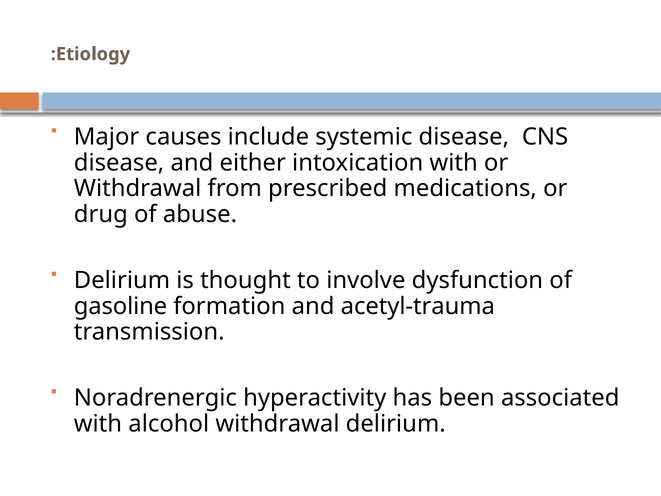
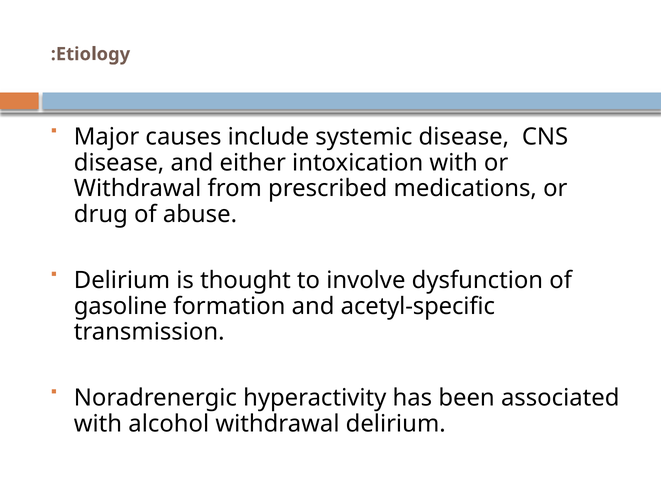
acetyl-trauma: acetyl-trauma -> acetyl-specific (418, 306)
